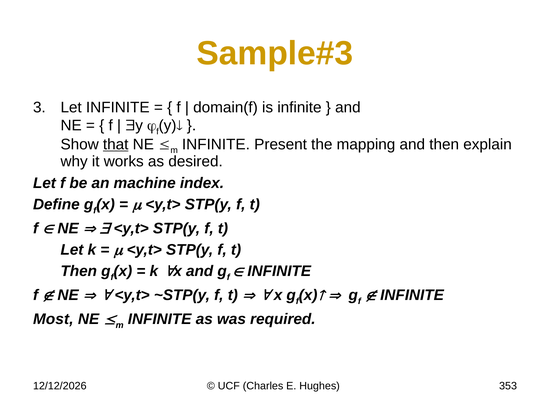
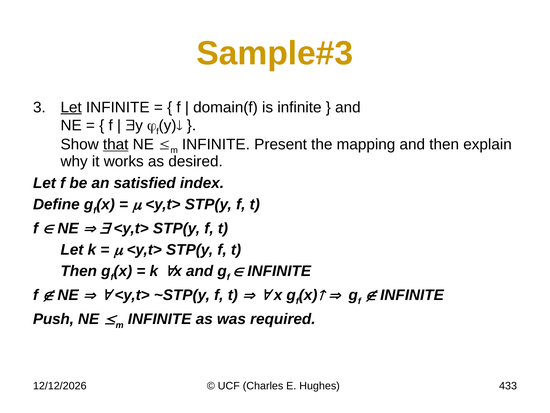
Let underline: none -> present (71, 107)
machine: machine -> satisfied (145, 183)
Most: Most -> Push (53, 319)
353: 353 -> 433 (508, 386)
